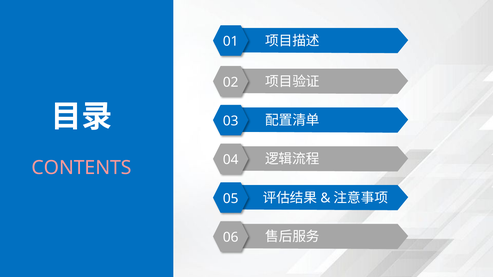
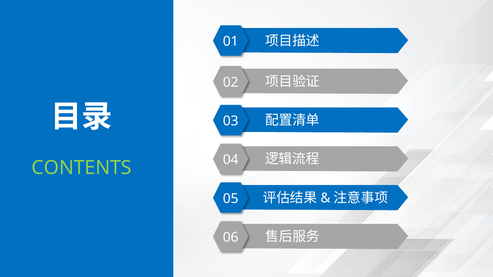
CONTENTS colour: pink -> light green (82, 168)
